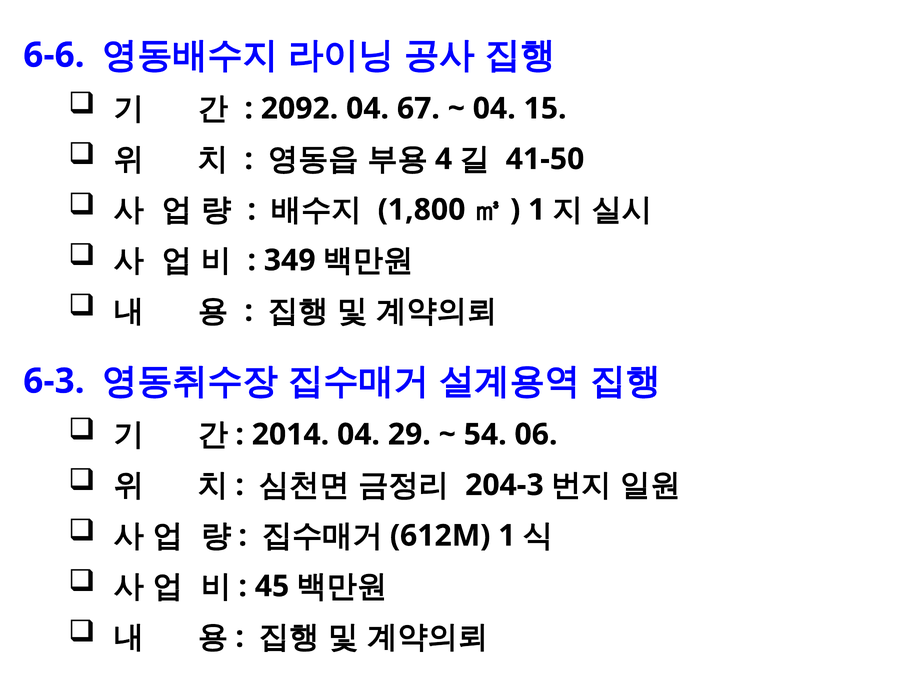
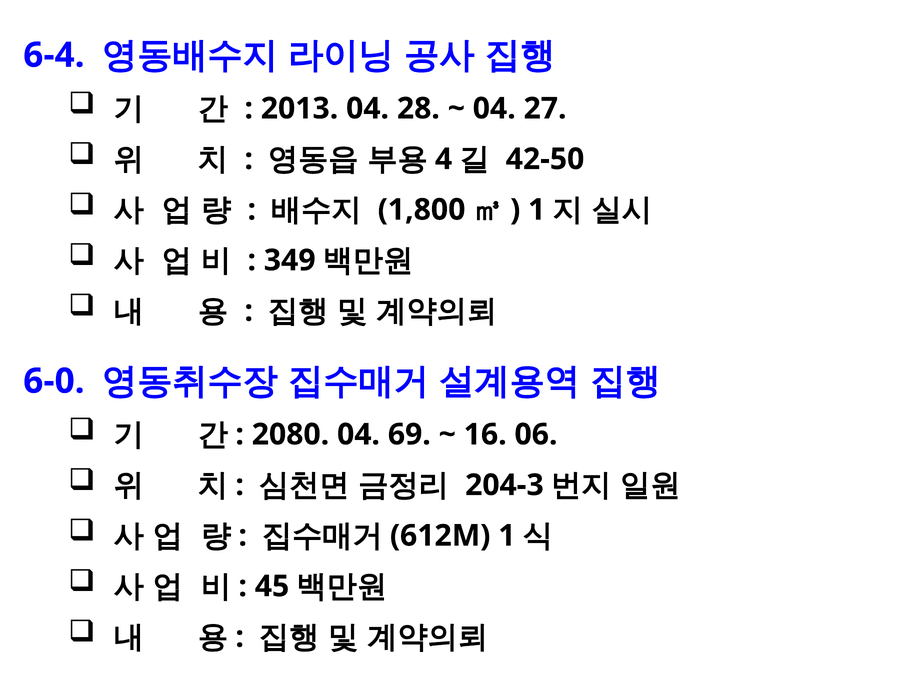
6-6: 6-6 -> 6-4 (54, 55)
2092: 2092 -> 2013 (299, 109)
67: 67 -> 28 (418, 109)
15: 15 -> 27 (545, 109)
41-50: 41-50 -> 42-50 (545, 159)
6-3: 6-3 -> 6-0 (54, 382)
2014: 2014 -> 2080 (290, 435)
29: 29 -> 69 (409, 435)
54: 54 -> 16 (485, 435)
